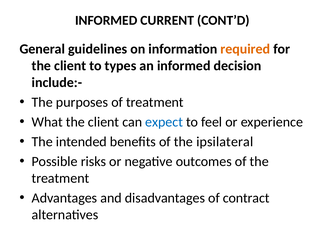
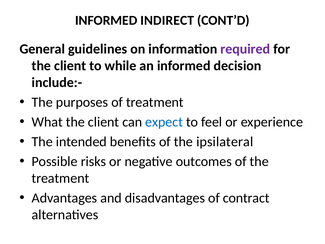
CURRENT: CURRENT -> INDIRECT (167, 20)
required colour: orange -> purple (245, 49)
types: types -> while (121, 66)
